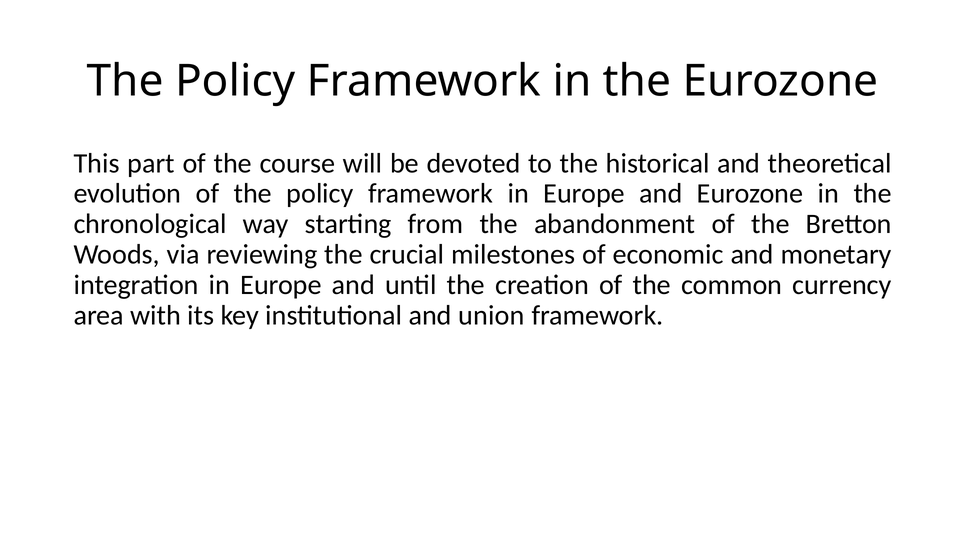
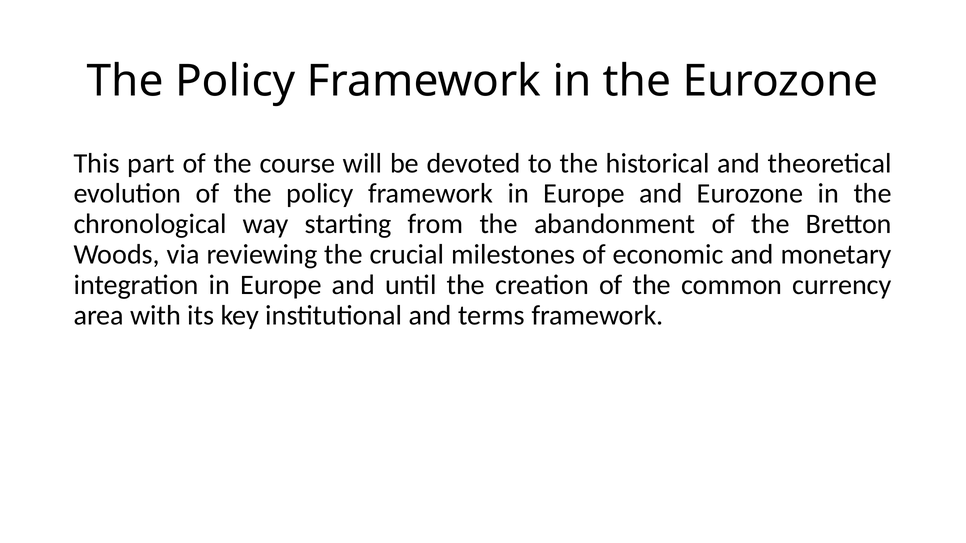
union: union -> terms (491, 315)
